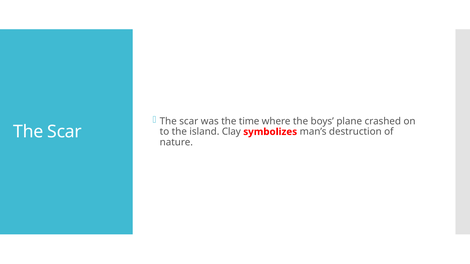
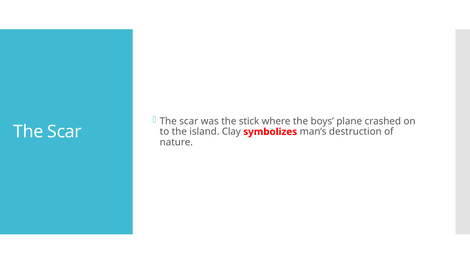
time: time -> stick (249, 121)
